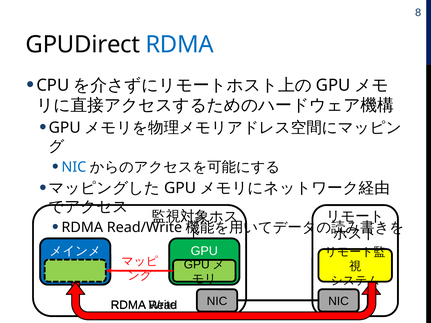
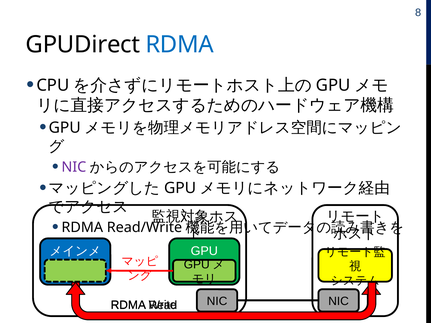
NIC colour: blue -> purple (74, 167)
